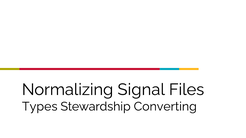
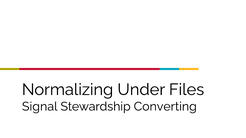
Signal: Signal -> Under (141, 90)
Types: Types -> Signal (40, 107)
